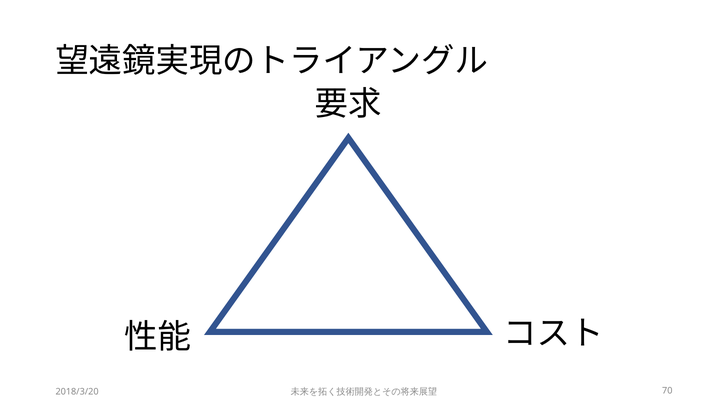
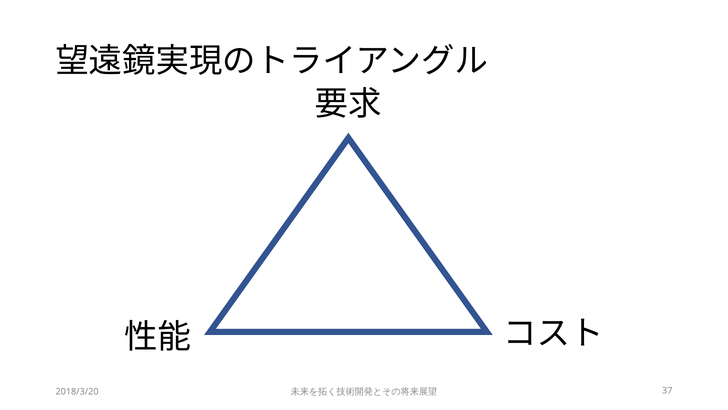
70: 70 -> 37 (667, 390)
